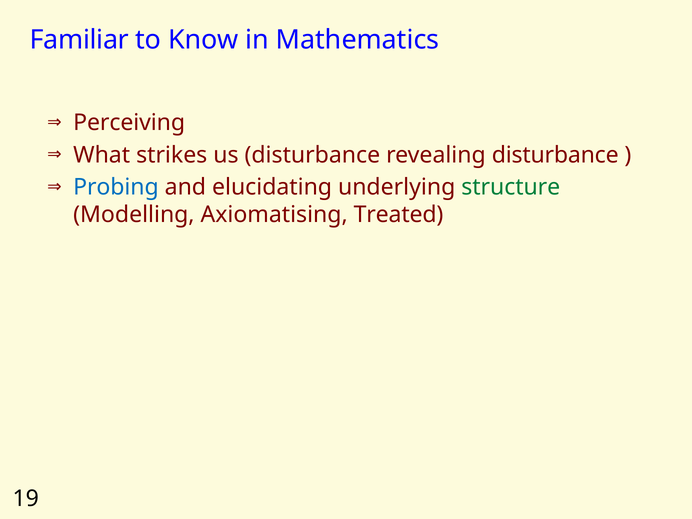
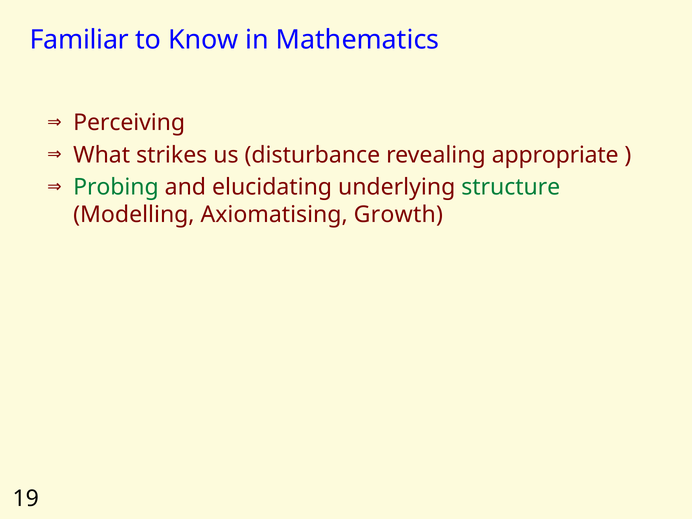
revealing disturbance: disturbance -> appropriate (555, 155)
Probing colour: blue -> green (116, 187)
Treated: Treated -> Growth (398, 215)
